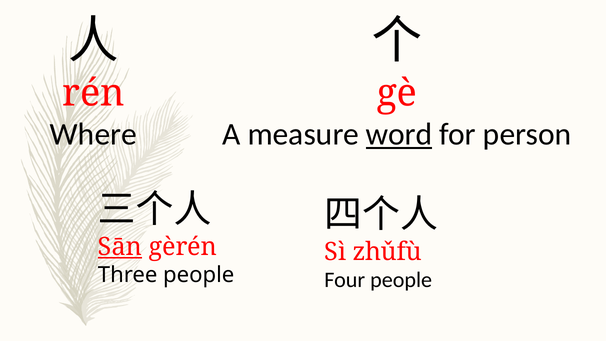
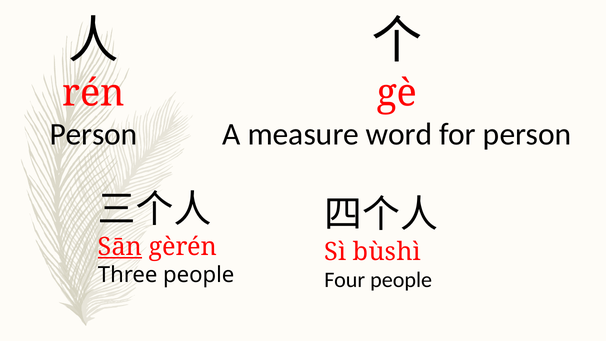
Where: Where -> Person (94, 134)
word underline: present -> none (399, 134)
zhǔfù: zhǔfù -> bùshì (387, 252)
